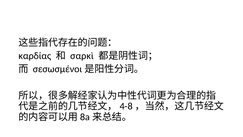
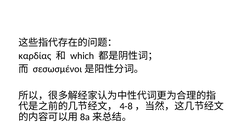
σαρκὶ: σαρκὶ -> which (82, 56)
